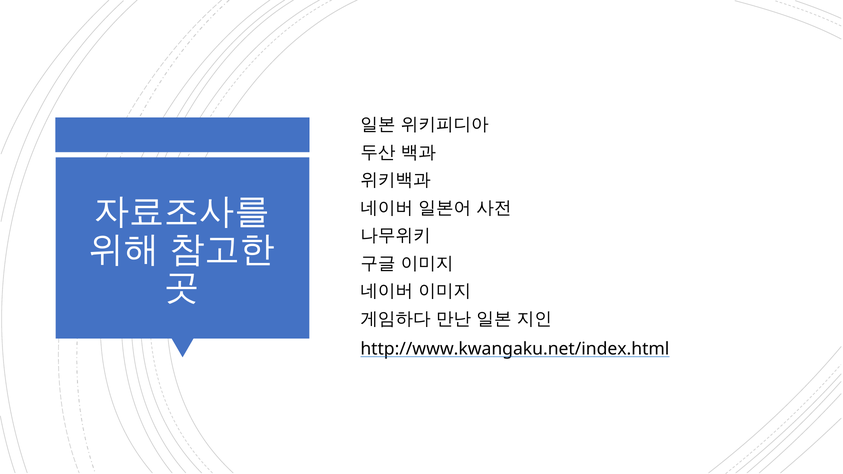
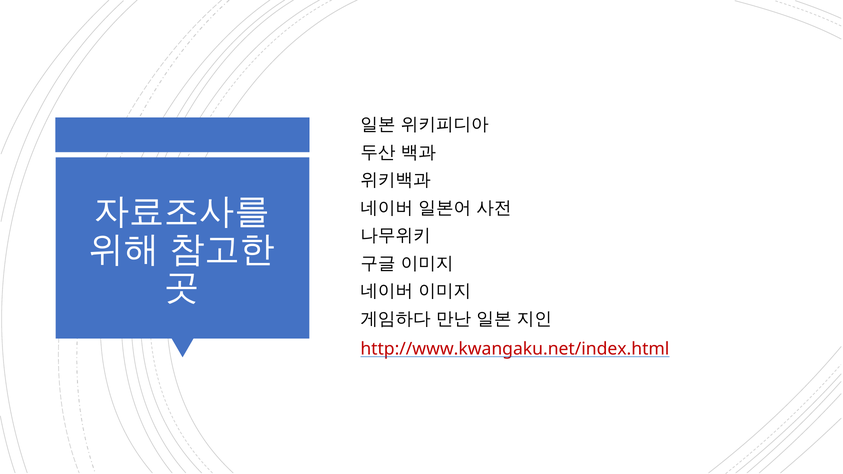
http://www.kwangaku.net/index.html colour: black -> red (515, 349)
